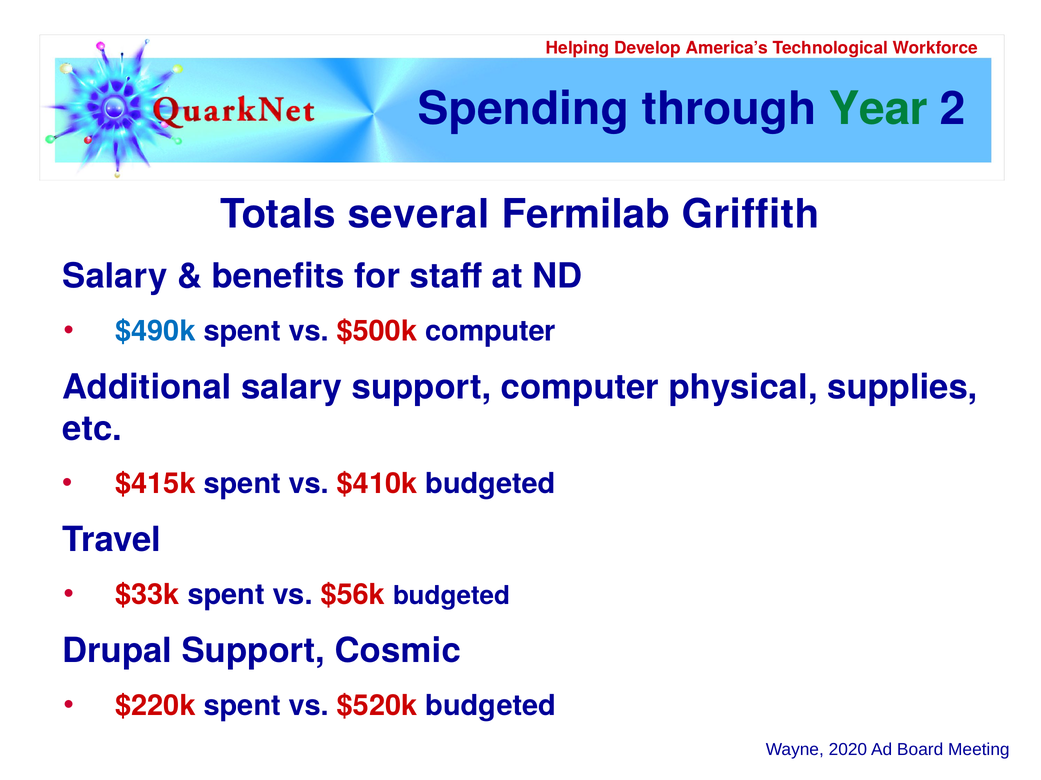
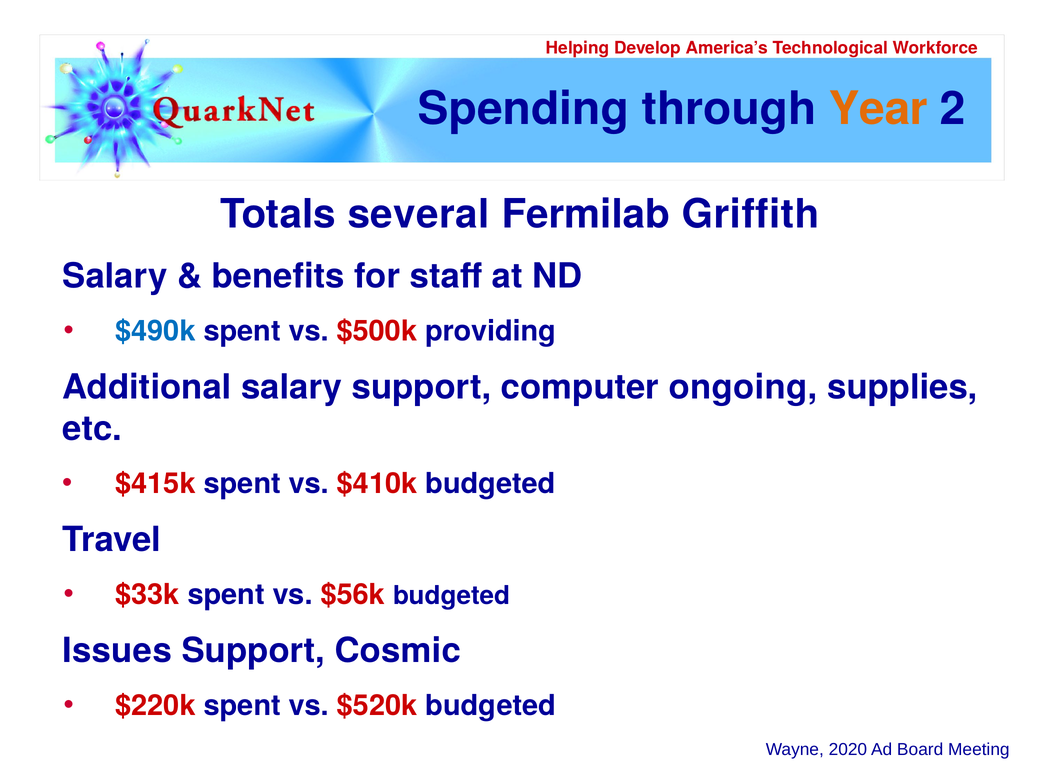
Year colour: green -> orange (878, 109)
$500k computer: computer -> providing (490, 332)
physical: physical -> ongoing (743, 388)
Drupal: Drupal -> Issues (117, 651)
